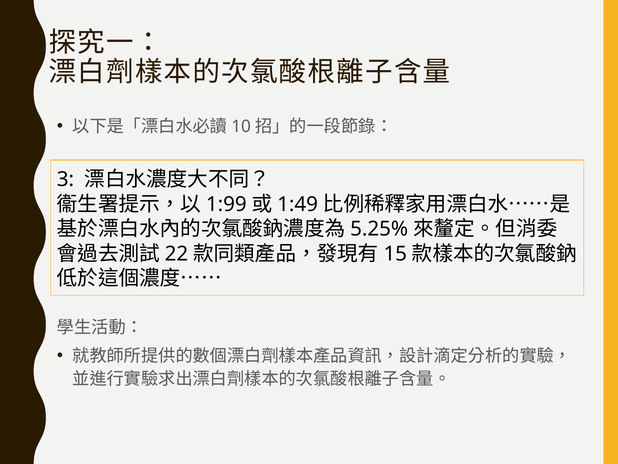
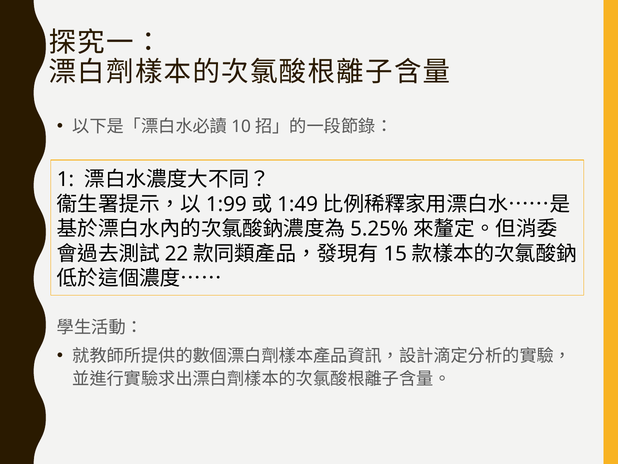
3: 3 -> 1 (65, 179)
